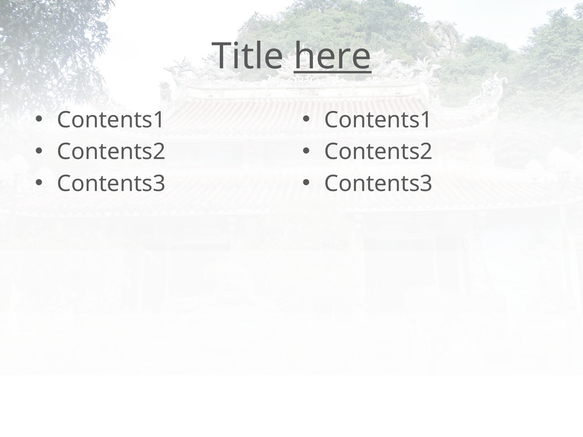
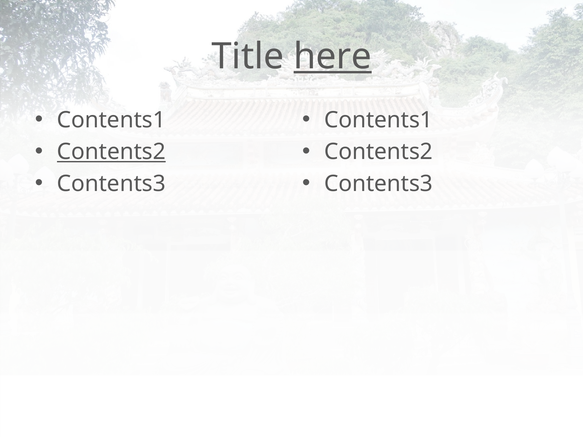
Contents2 underline: none -> present (111, 152)
